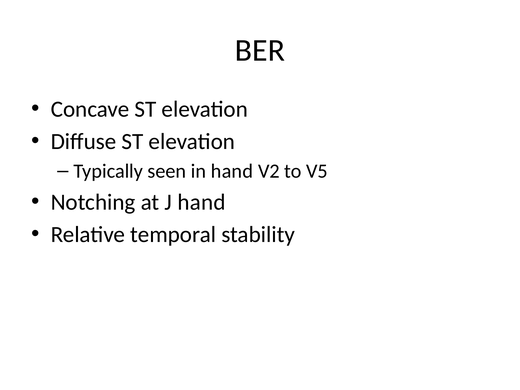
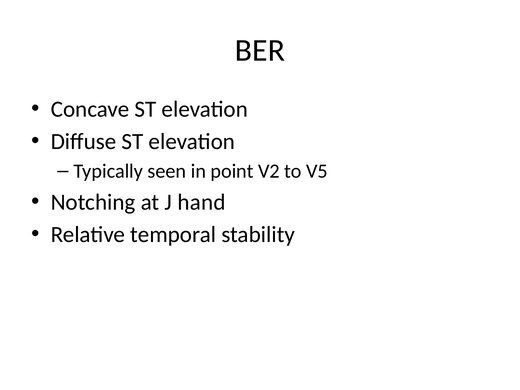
in hand: hand -> point (232, 171)
